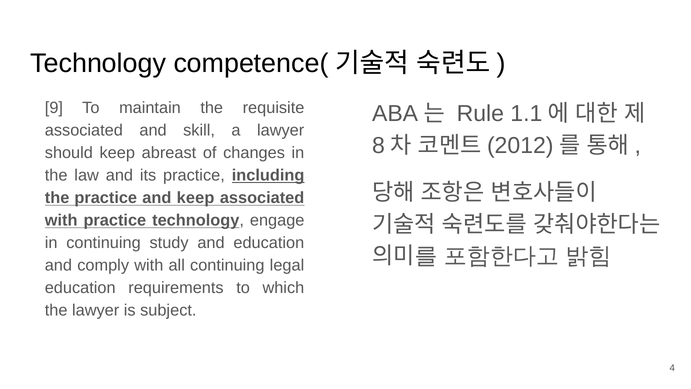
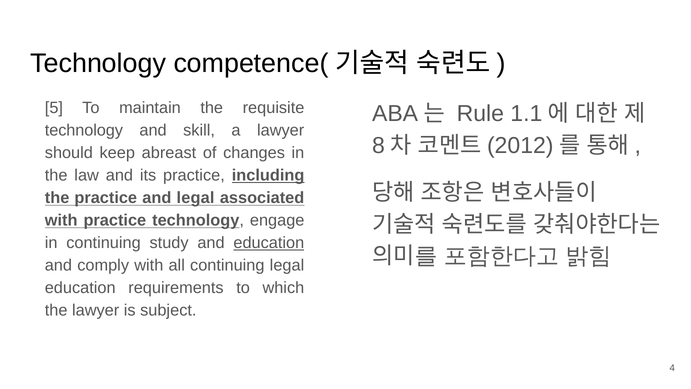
9: 9 -> 5 (54, 108)
associated: associated -> technology (84, 130)
and keep: keep -> legal (196, 198)
education underline: none -> present (269, 243)
